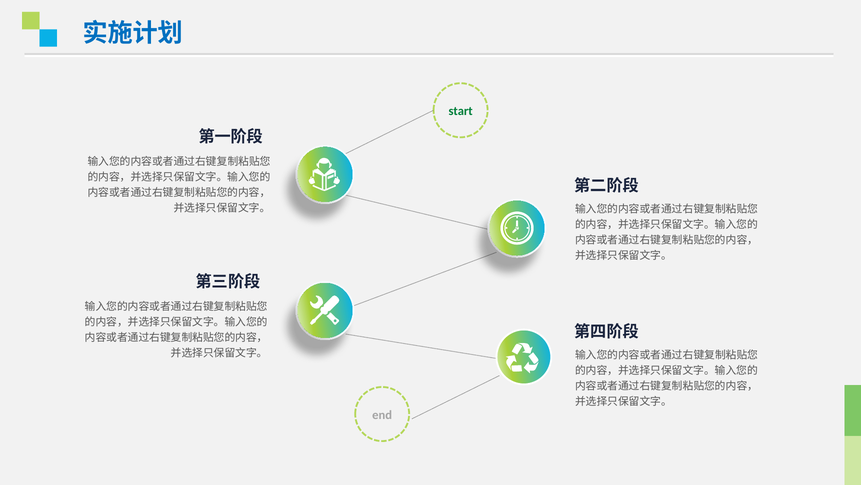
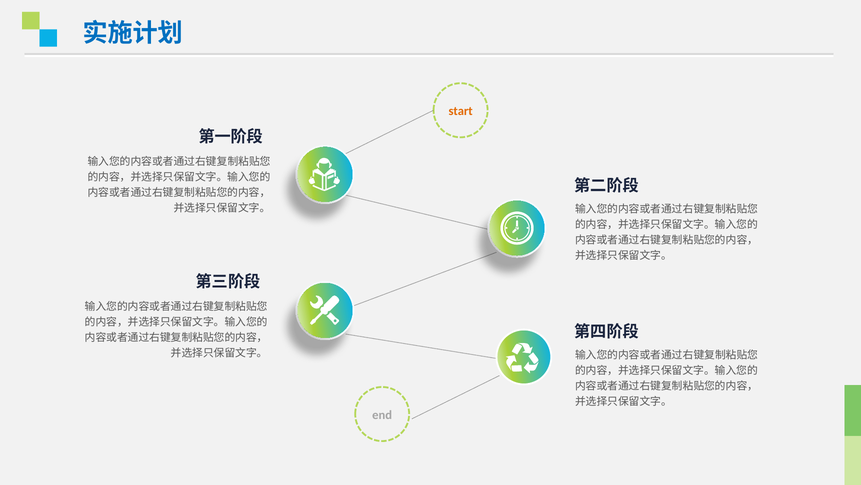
start colour: green -> orange (461, 111)
